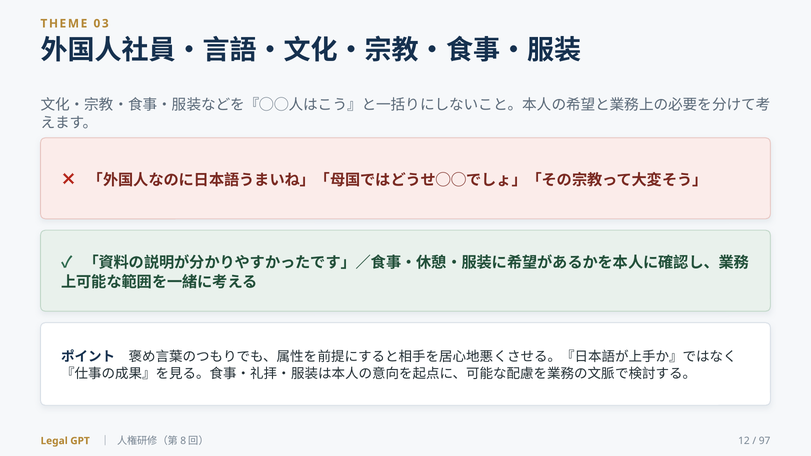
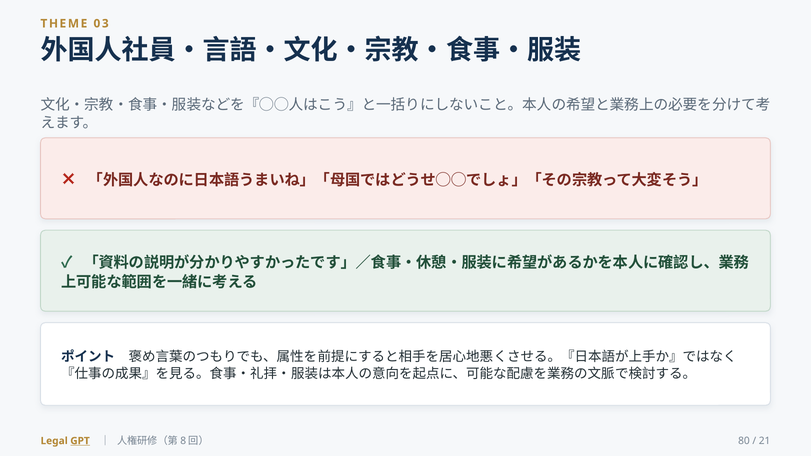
GPT underline: none -> present (80, 441)
12: 12 -> 80 (744, 441)
97: 97 -> 21 (765, 441)
